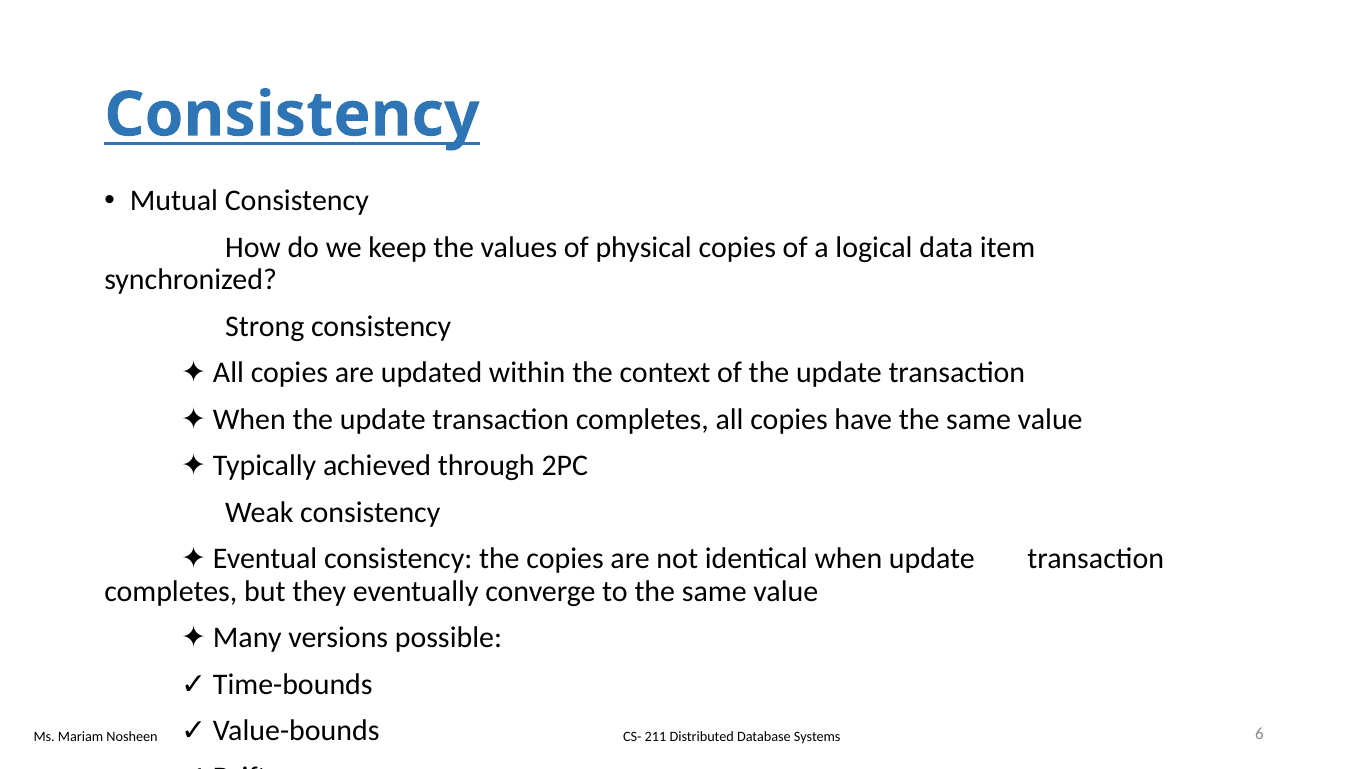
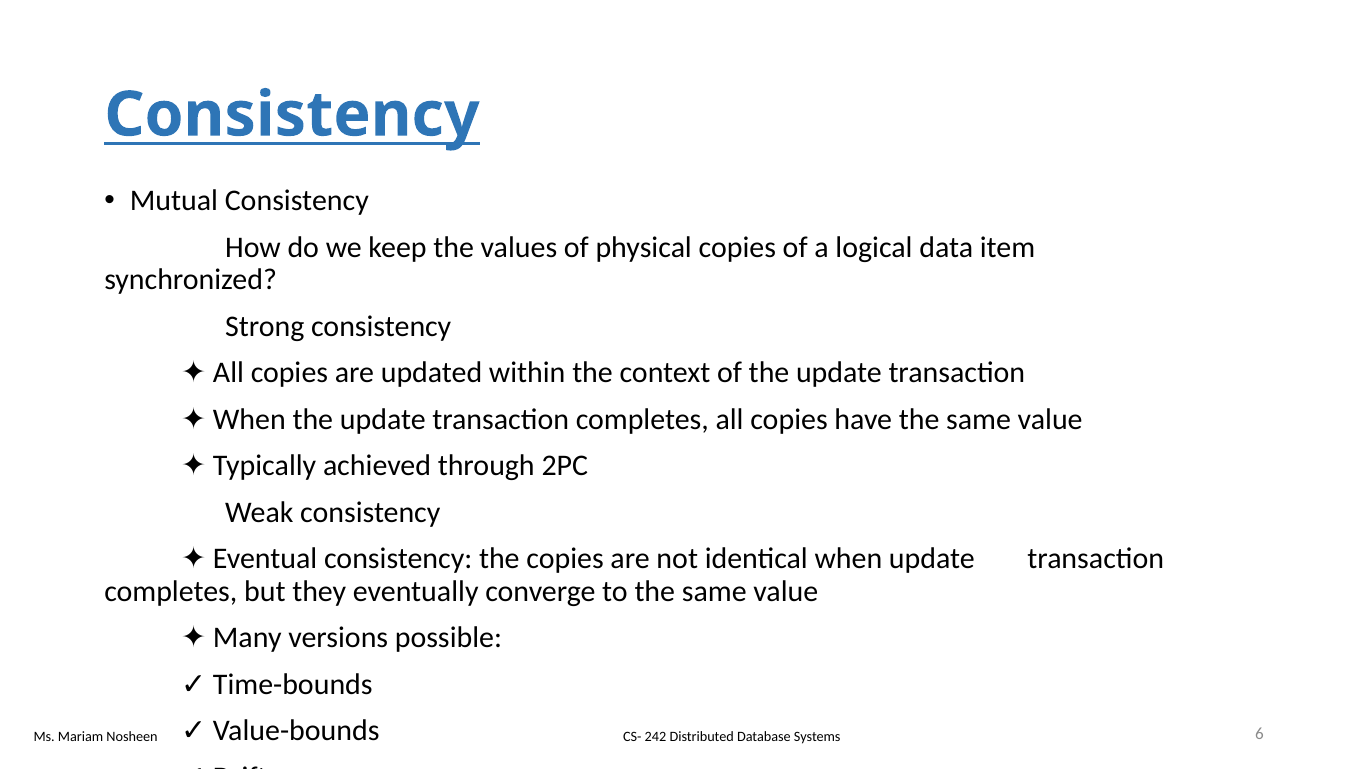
211: 211 -> 242 (656, 737)
